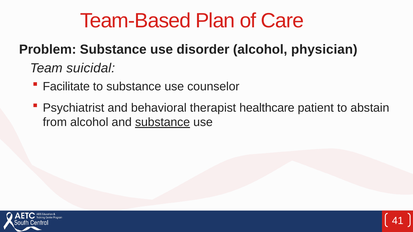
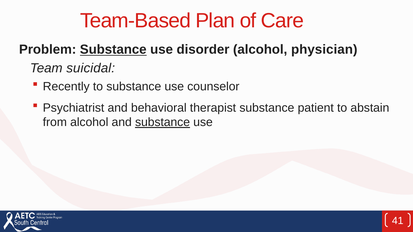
Substance underline: none -> present (113, 50)
Facilitate: Facilitate -> Recently (66, 87)
therapist healthcare: healthcare -> substance (267, 108)
